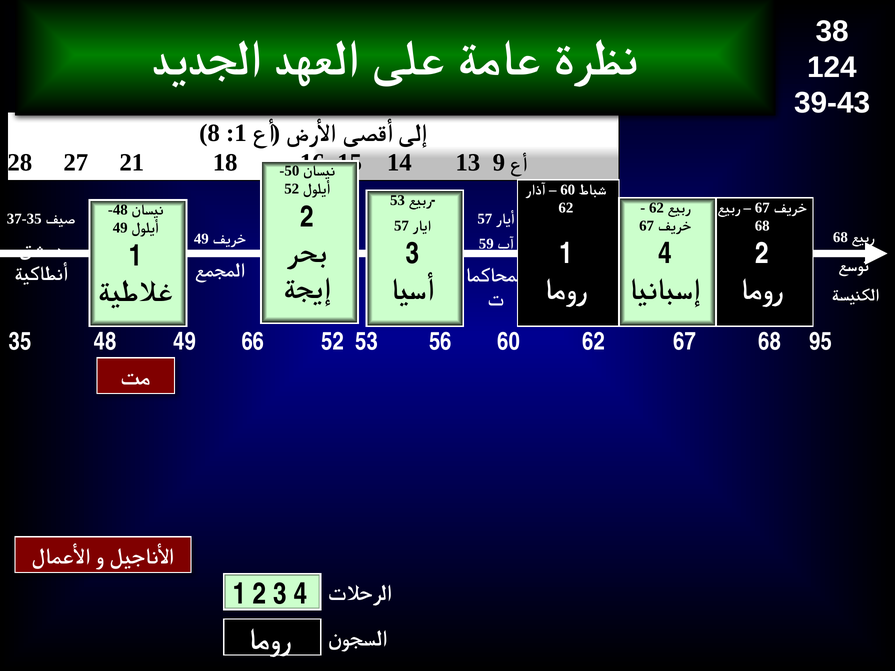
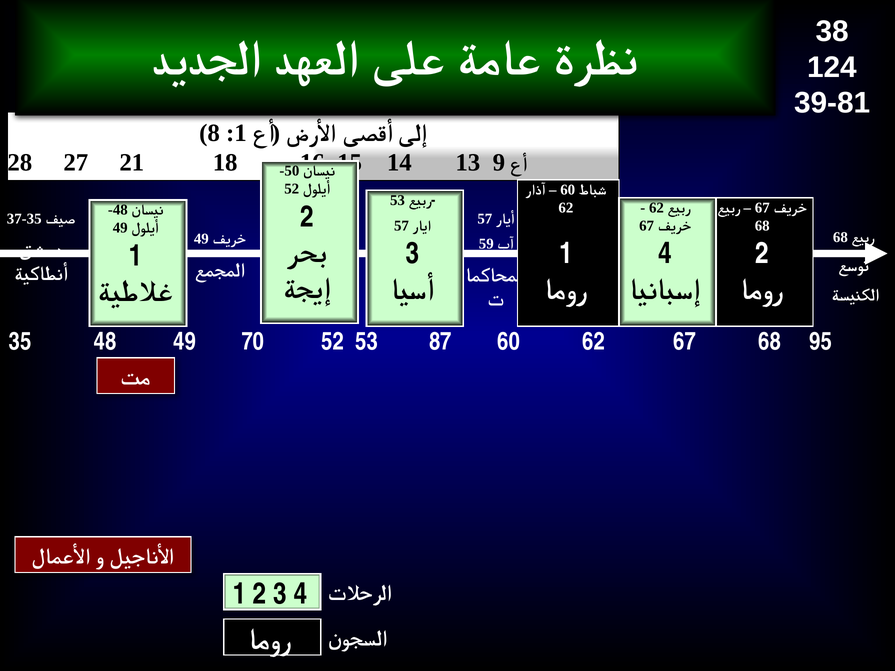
39-43: 39-43 -> 39-81 (832, 103)
66: 66 -> 70 (253, 342)
56: 56 -> 87 (440, 342)
